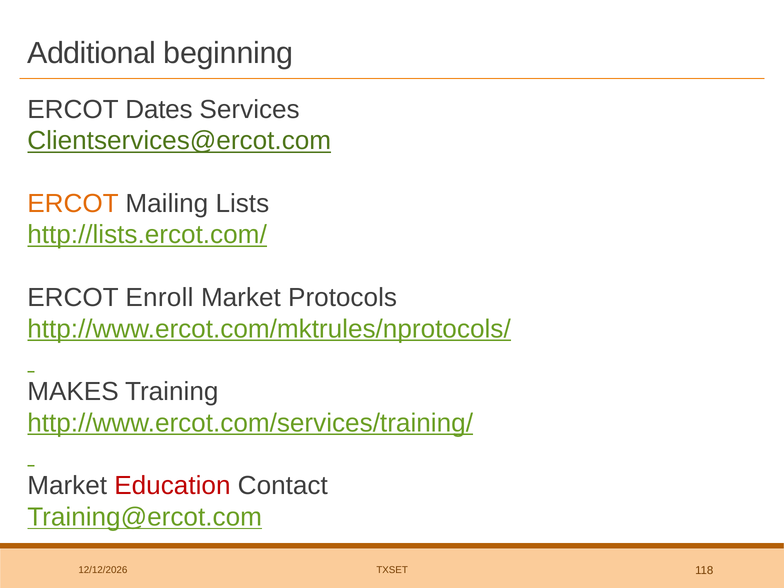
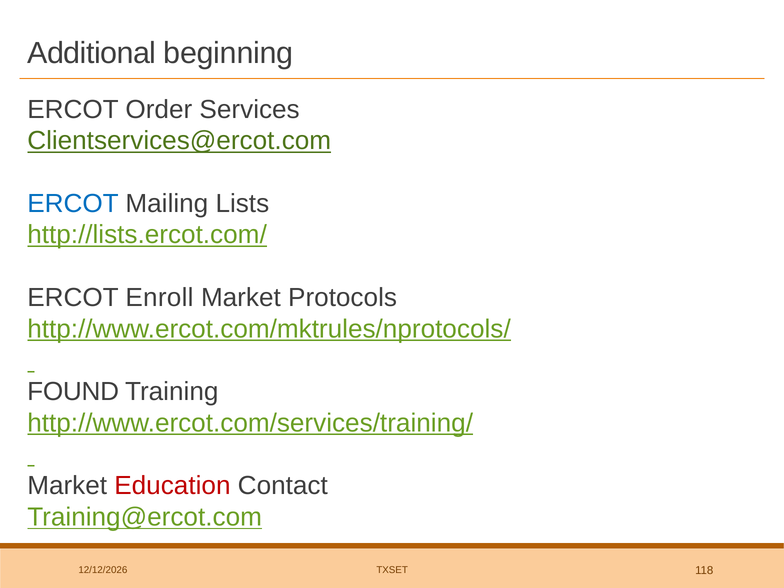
Dates: Dates -> Order (159, 109)
ERCOT colour: orange -> blue (73, 203)
MAKES: MAKES -> FOUND (73, 392)
